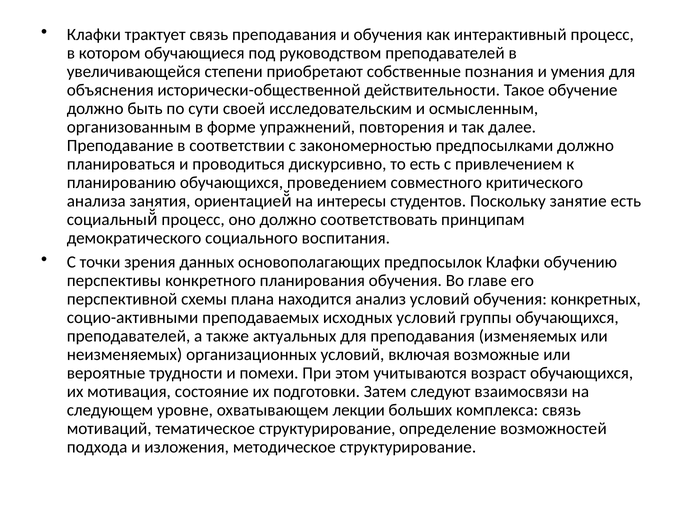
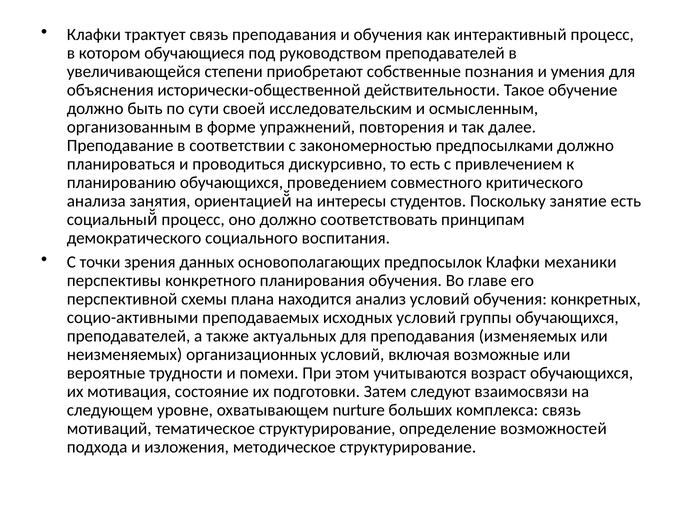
обучению: обучению -> механики (580, 262)
лекции: лекции -> nurture (359, 410)
